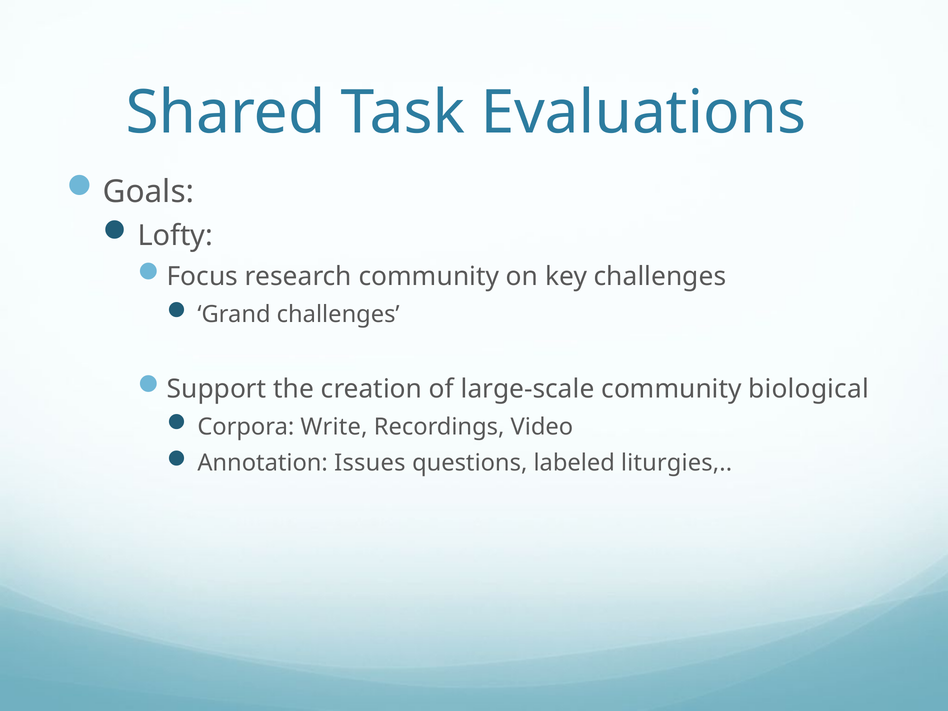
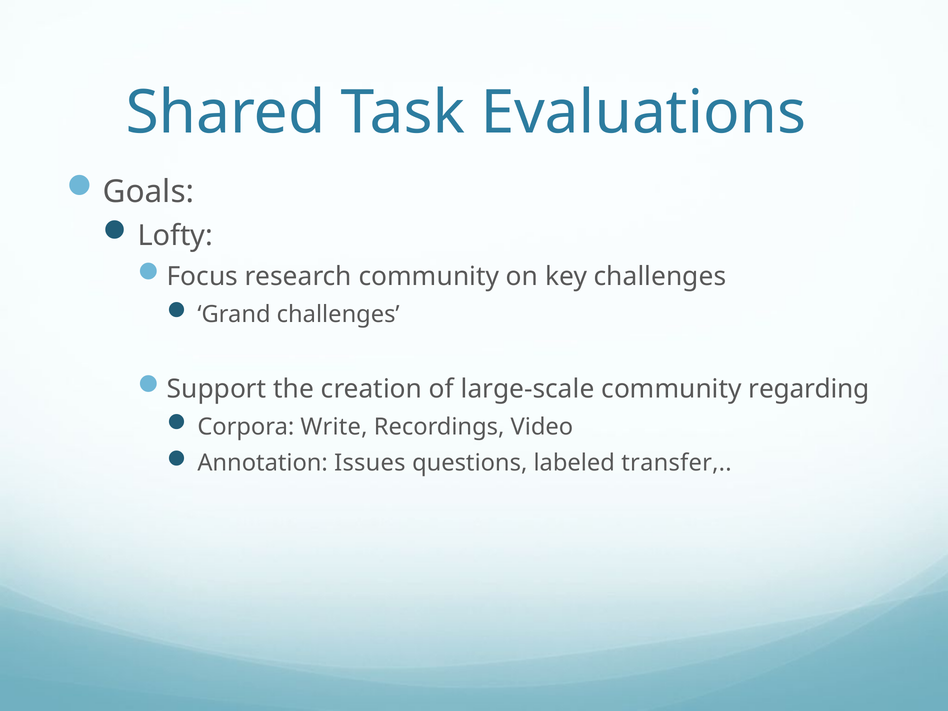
biological: biological -> regarding (809, 389)
liturgies: liturgies -> transfer (676, 463)
